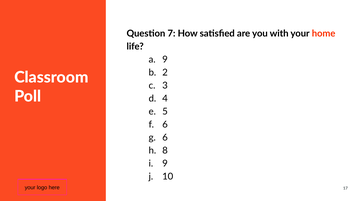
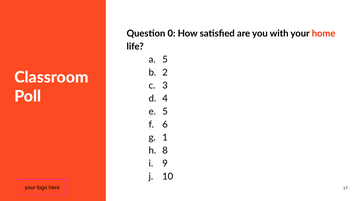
7: 7 -> 0 (171, 33)
9: 9 -> 5 (165, 59)
6: 6 -> 1 (165, 137)
